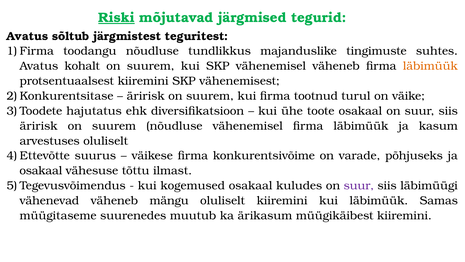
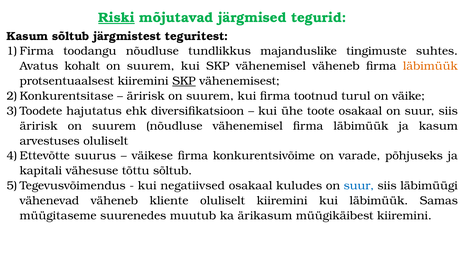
Avatus: Avatus -> Kasum (27, 36)
SKP underline: none -> present (184, 81)
osakaal: osakaal -> kapitali (41, 170)
tõttu ilmast: ilmast -> sõltub (173, 170)
kogemused: kogemused -> negatiivsed (193, 185)
suur colour: purple -> blue (359, 185)
mängu: mängu -> kliente (169, 200)
